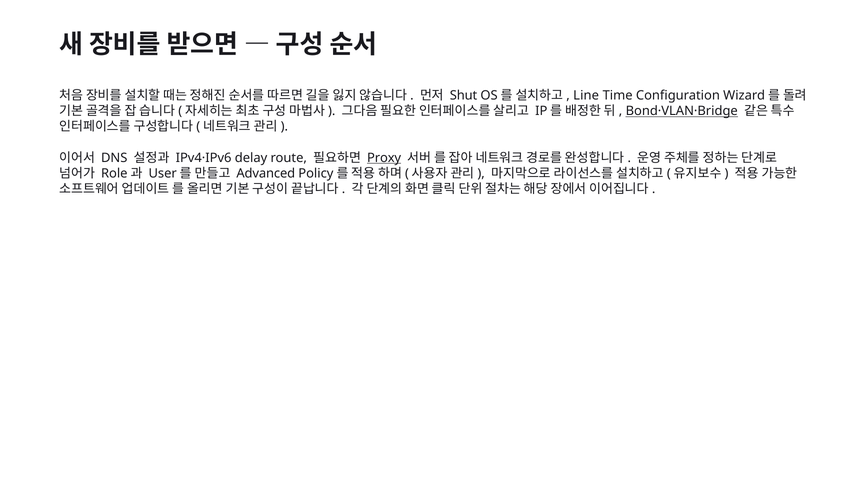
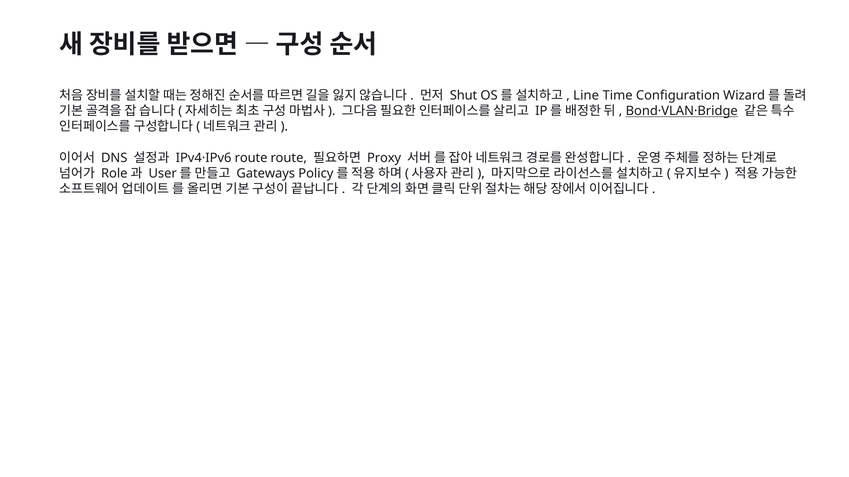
IPv4·IPv6 delay: delay -> route (251, 158)
Proxy underline: present -> none (384, 158)
Advanced: Advanced -> Gateways (266, 173)
